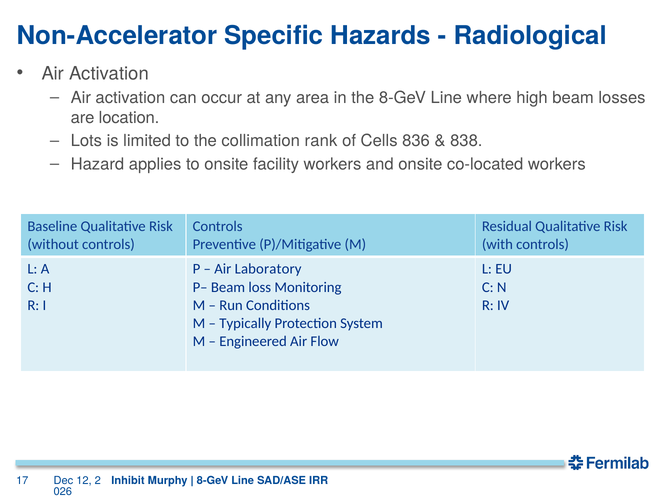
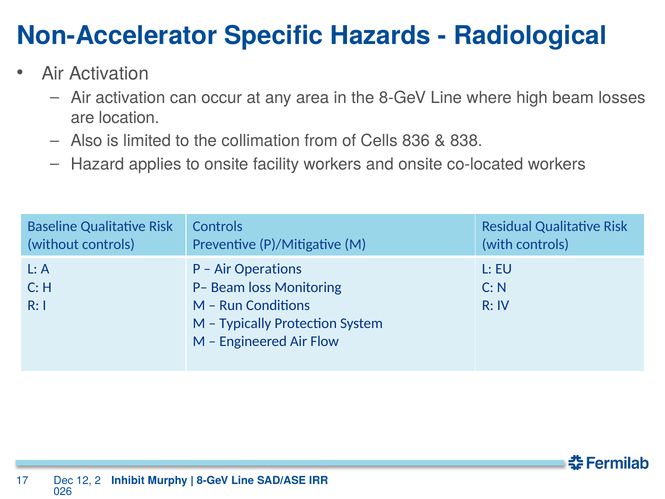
Lots: Lots -> Also (86, 141)
rank: rank -> from (321, 141)
Laboratory: Laboratory -> Operations (268, 269)
